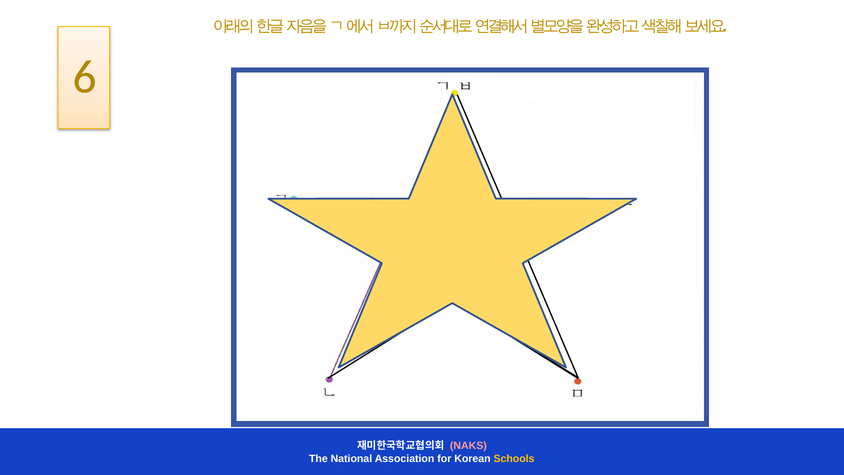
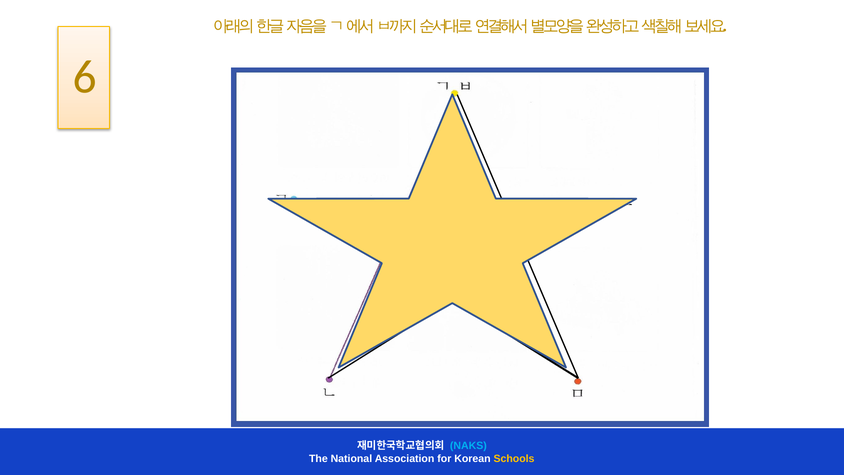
NAKS colour: pink -> light blue (468, 446)
